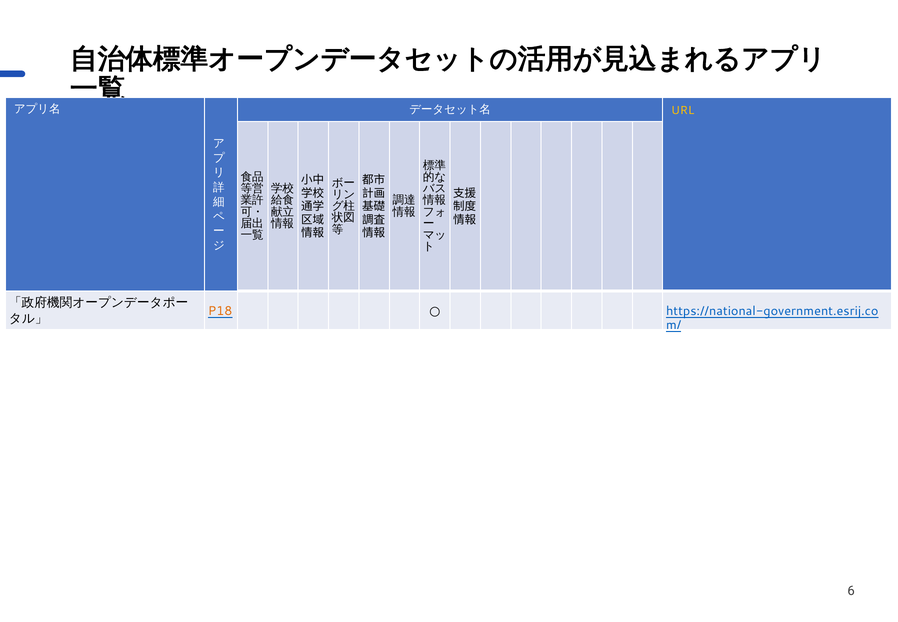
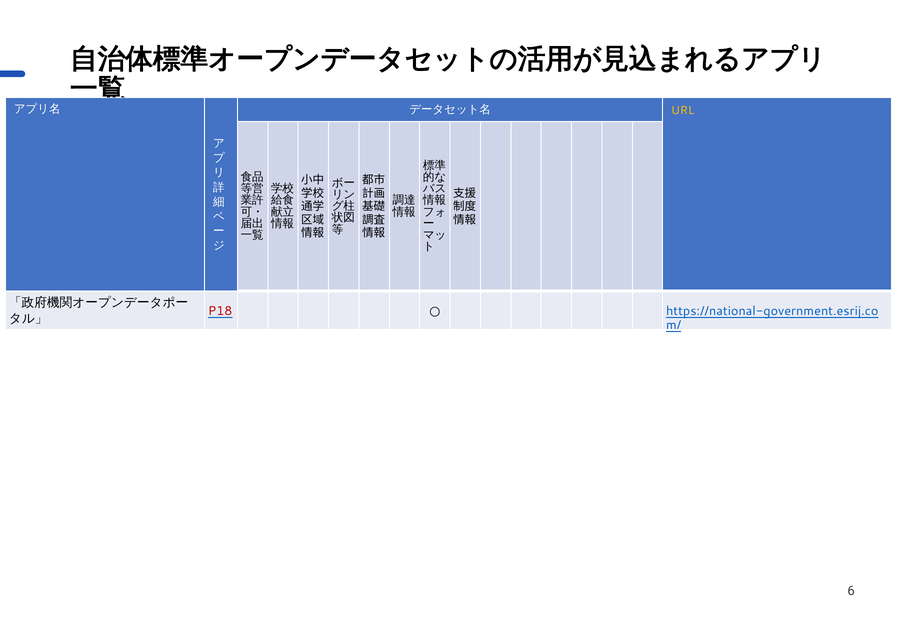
P18 colour: orange -> red (220, 311)
